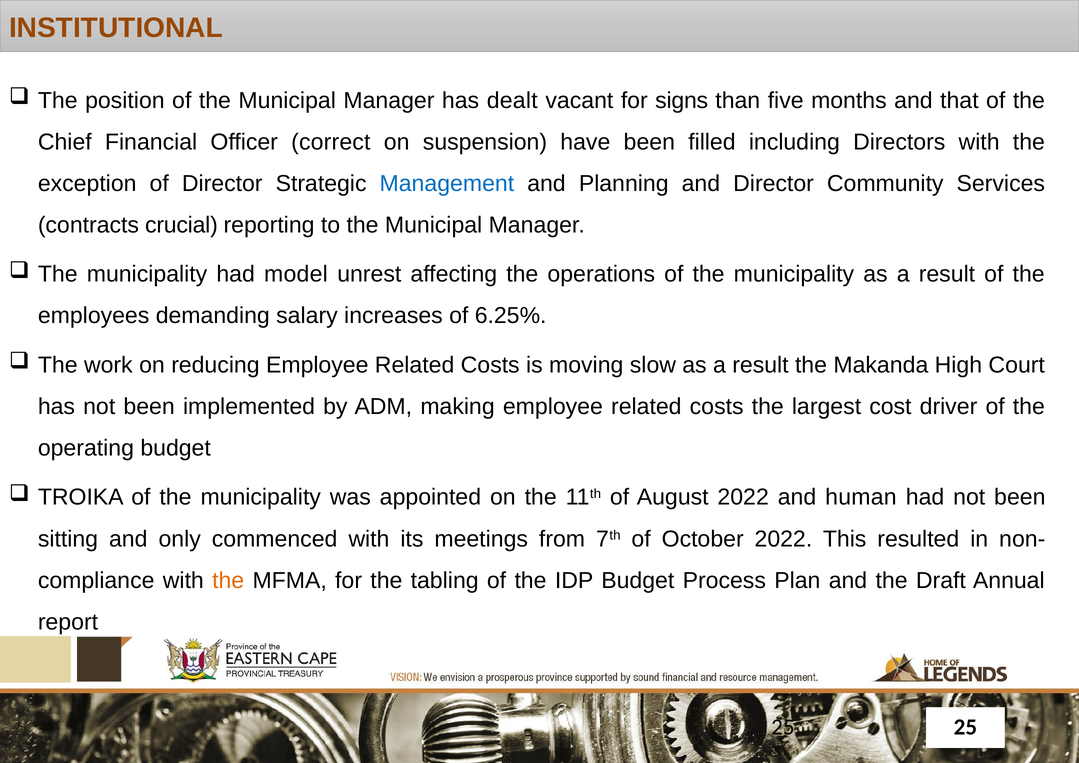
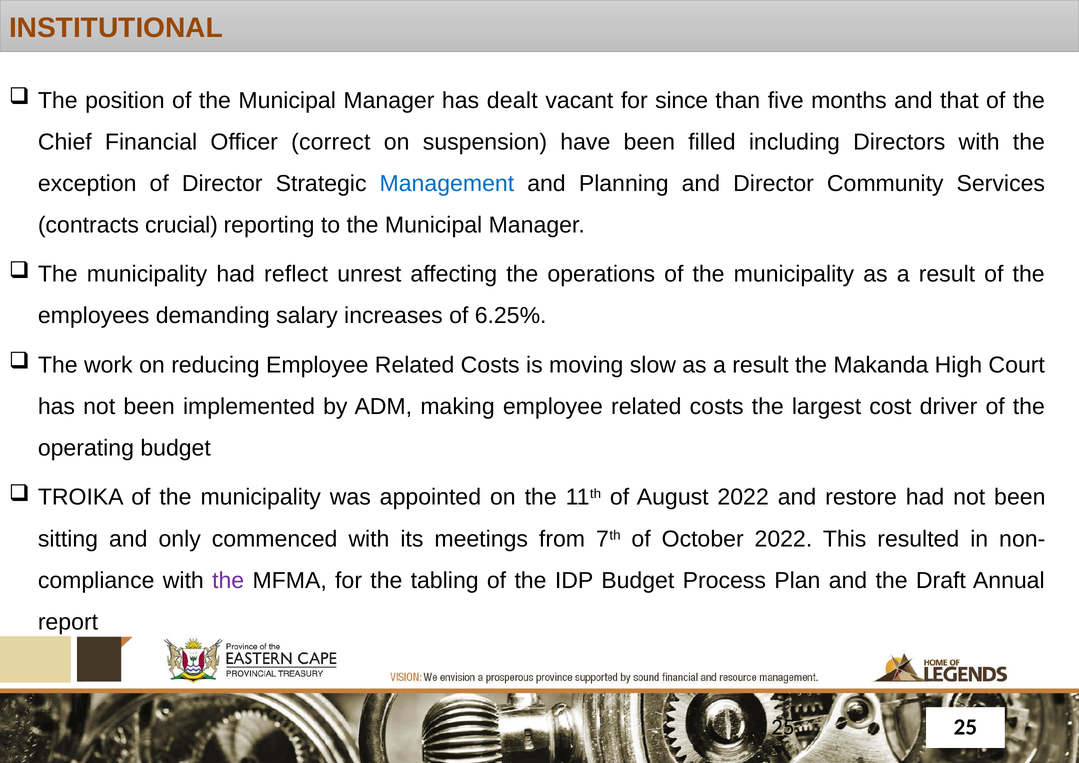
signs: signs -> since (682, 100)
model: model -> reflect (296, 274)
human: human -> restore (861, 497)
the colour: orange -> purple (228, 580)
